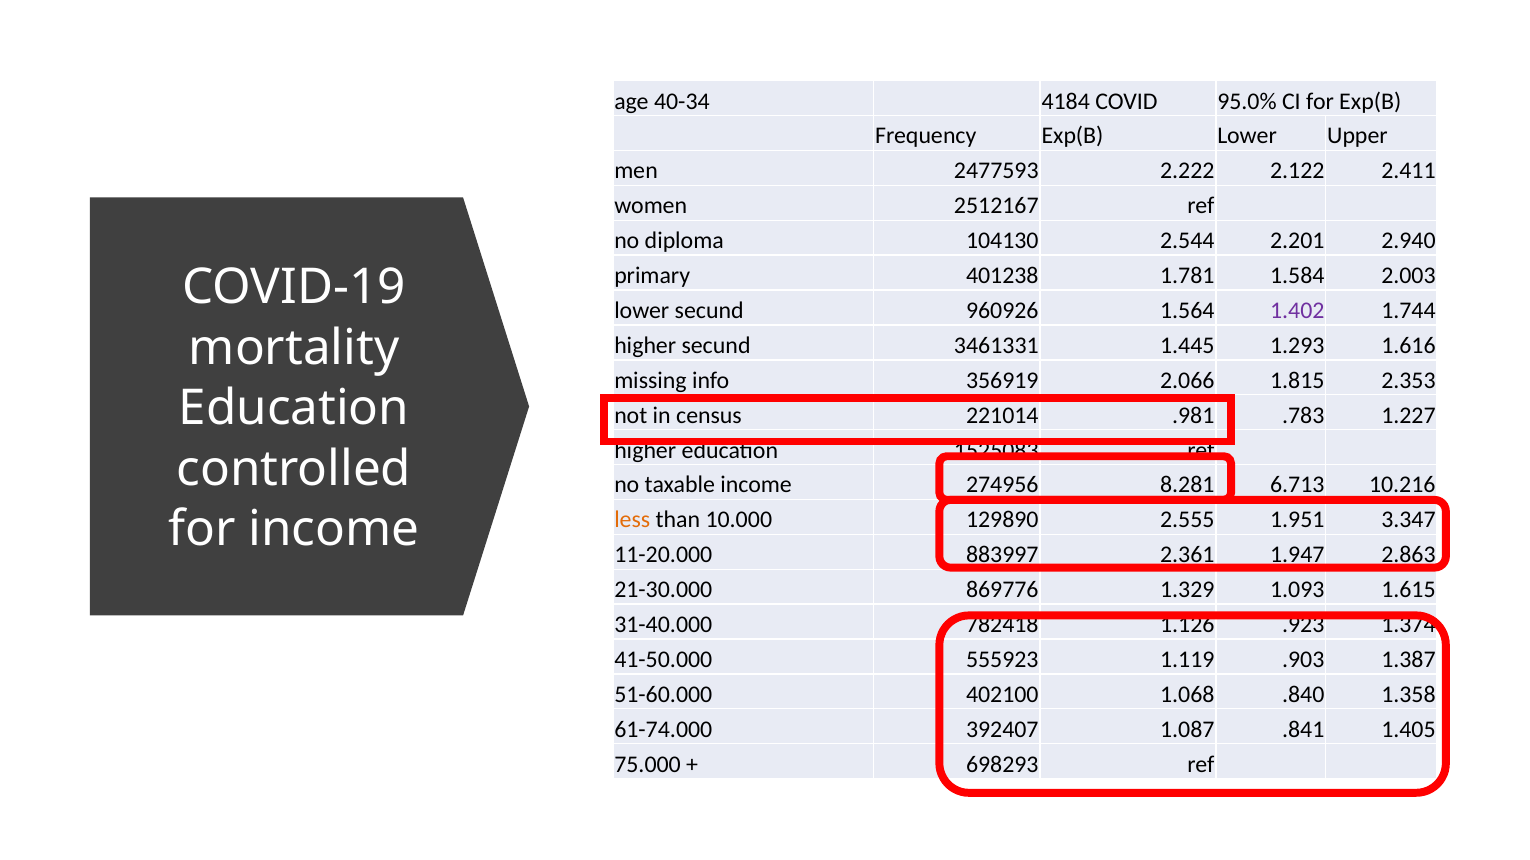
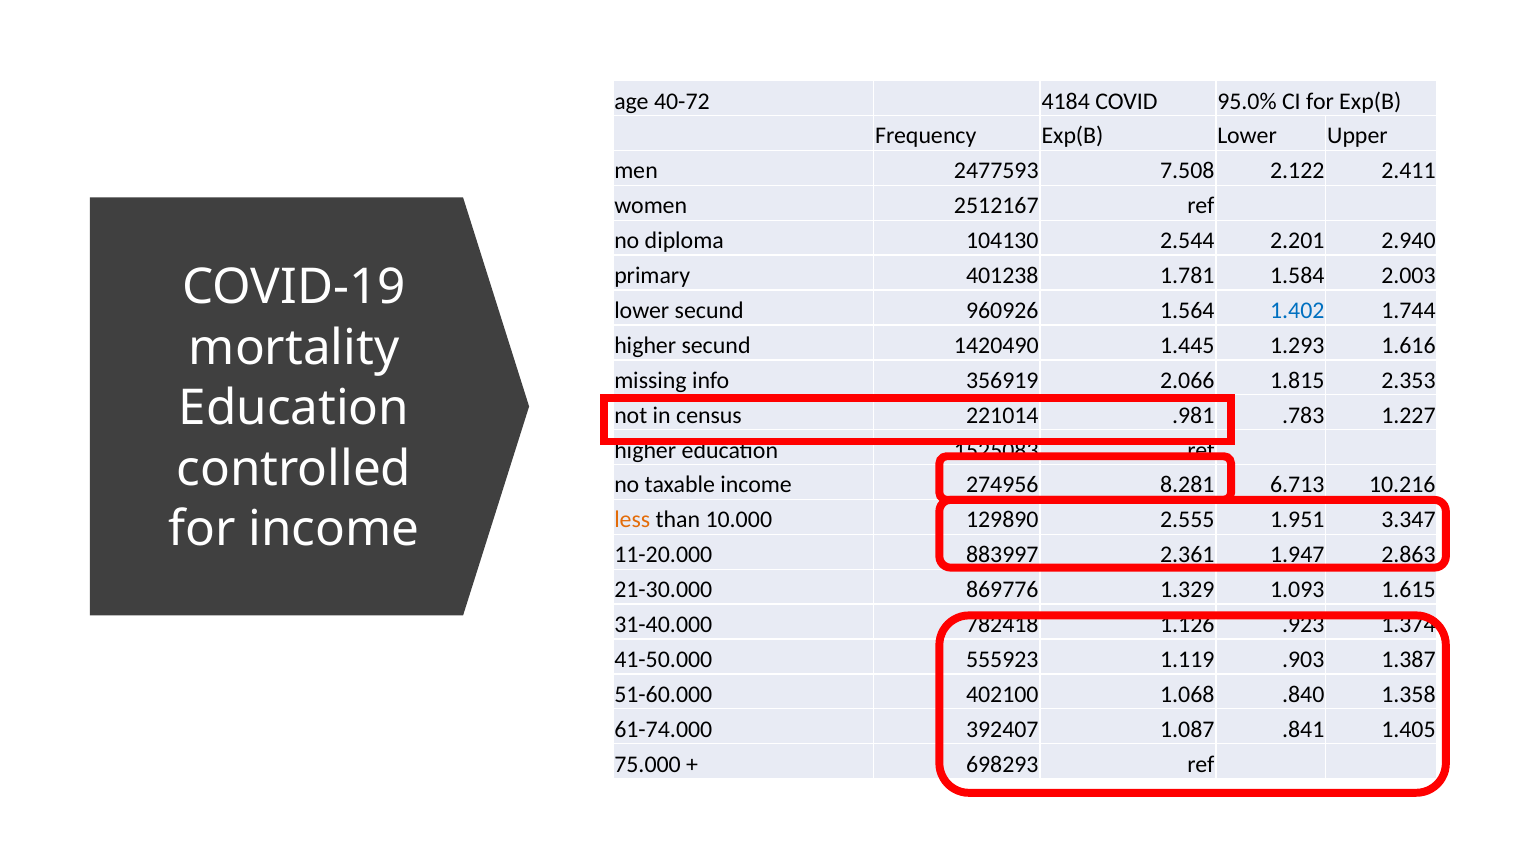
40-34: 40-34 -> 40-72 (682, 101)
2.222: 2.222 -> 7.508 (1187, 171)
1.402 colour: purple -> blue (1297, 311)
3461331: 3461331 -> 1420490 (996, 346)
